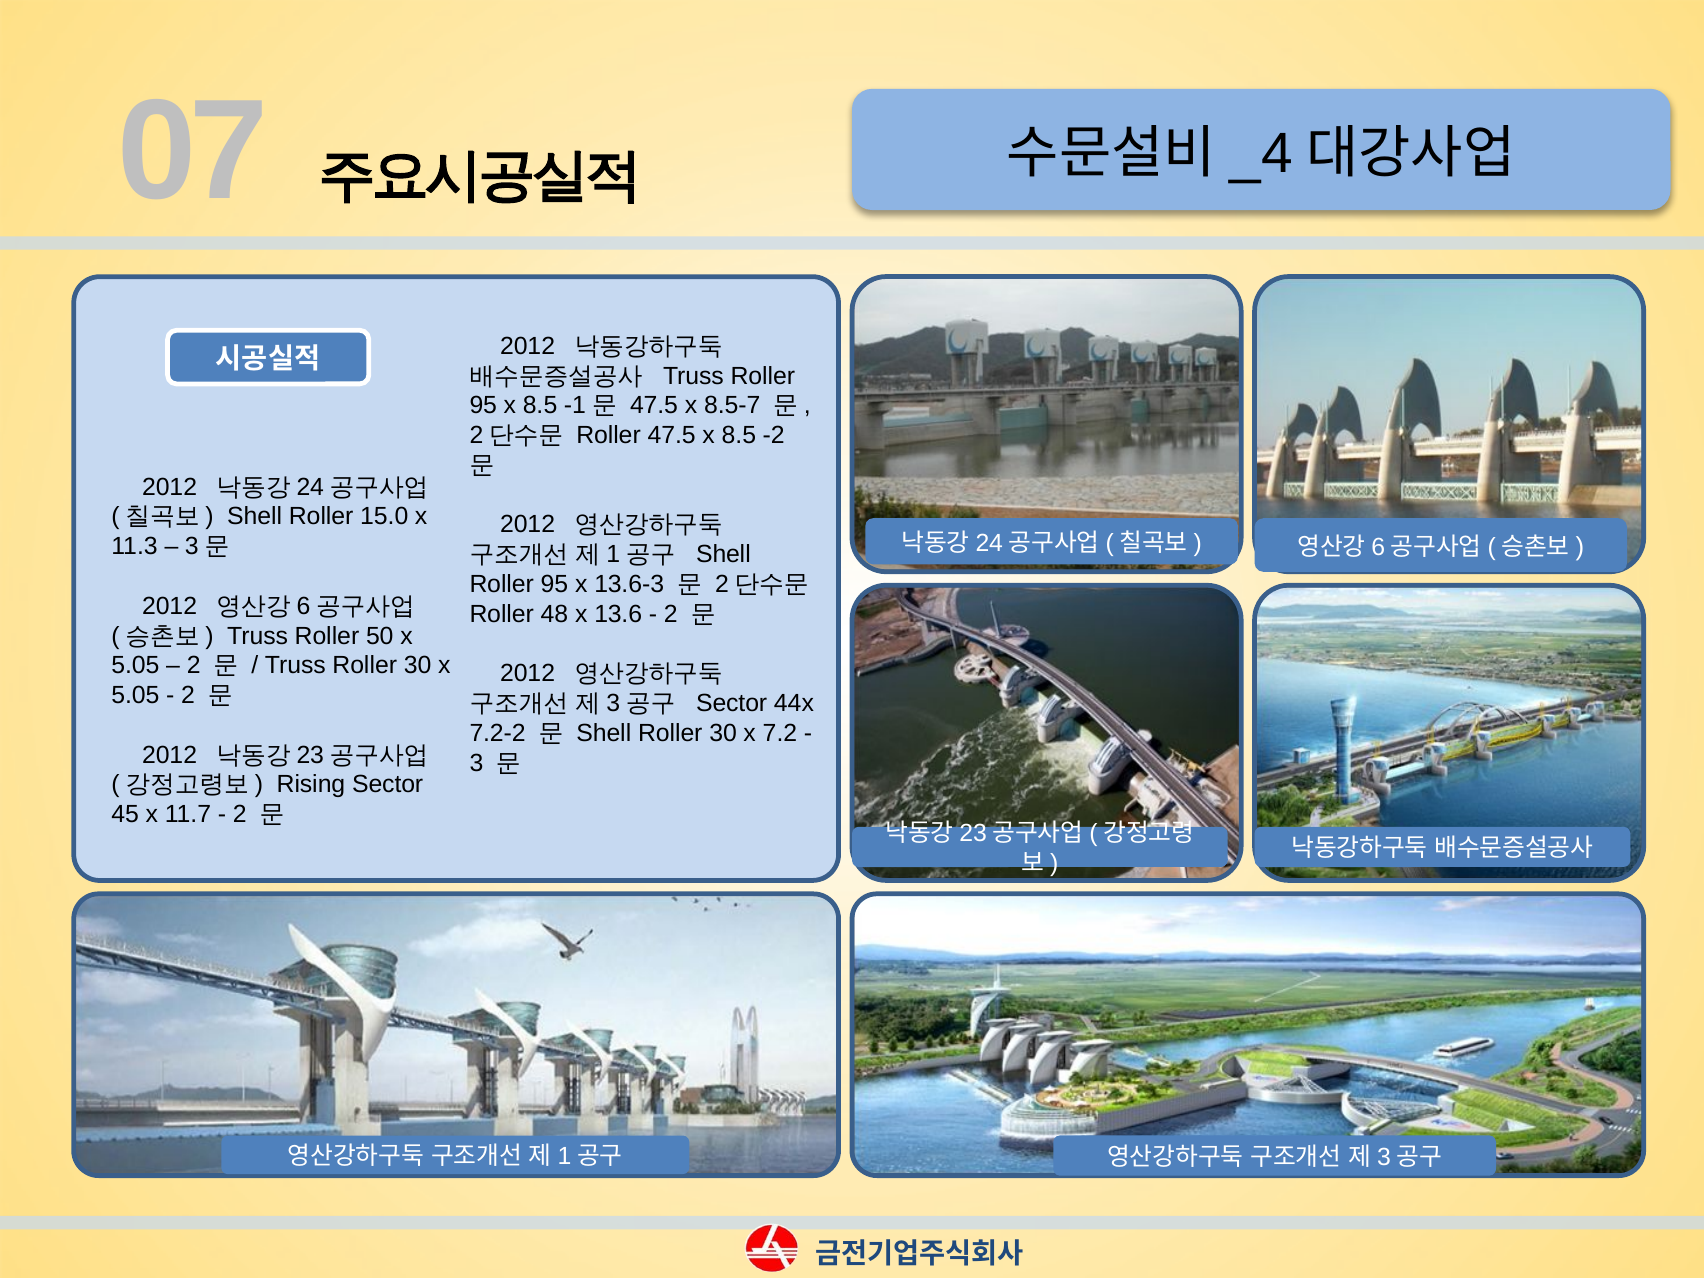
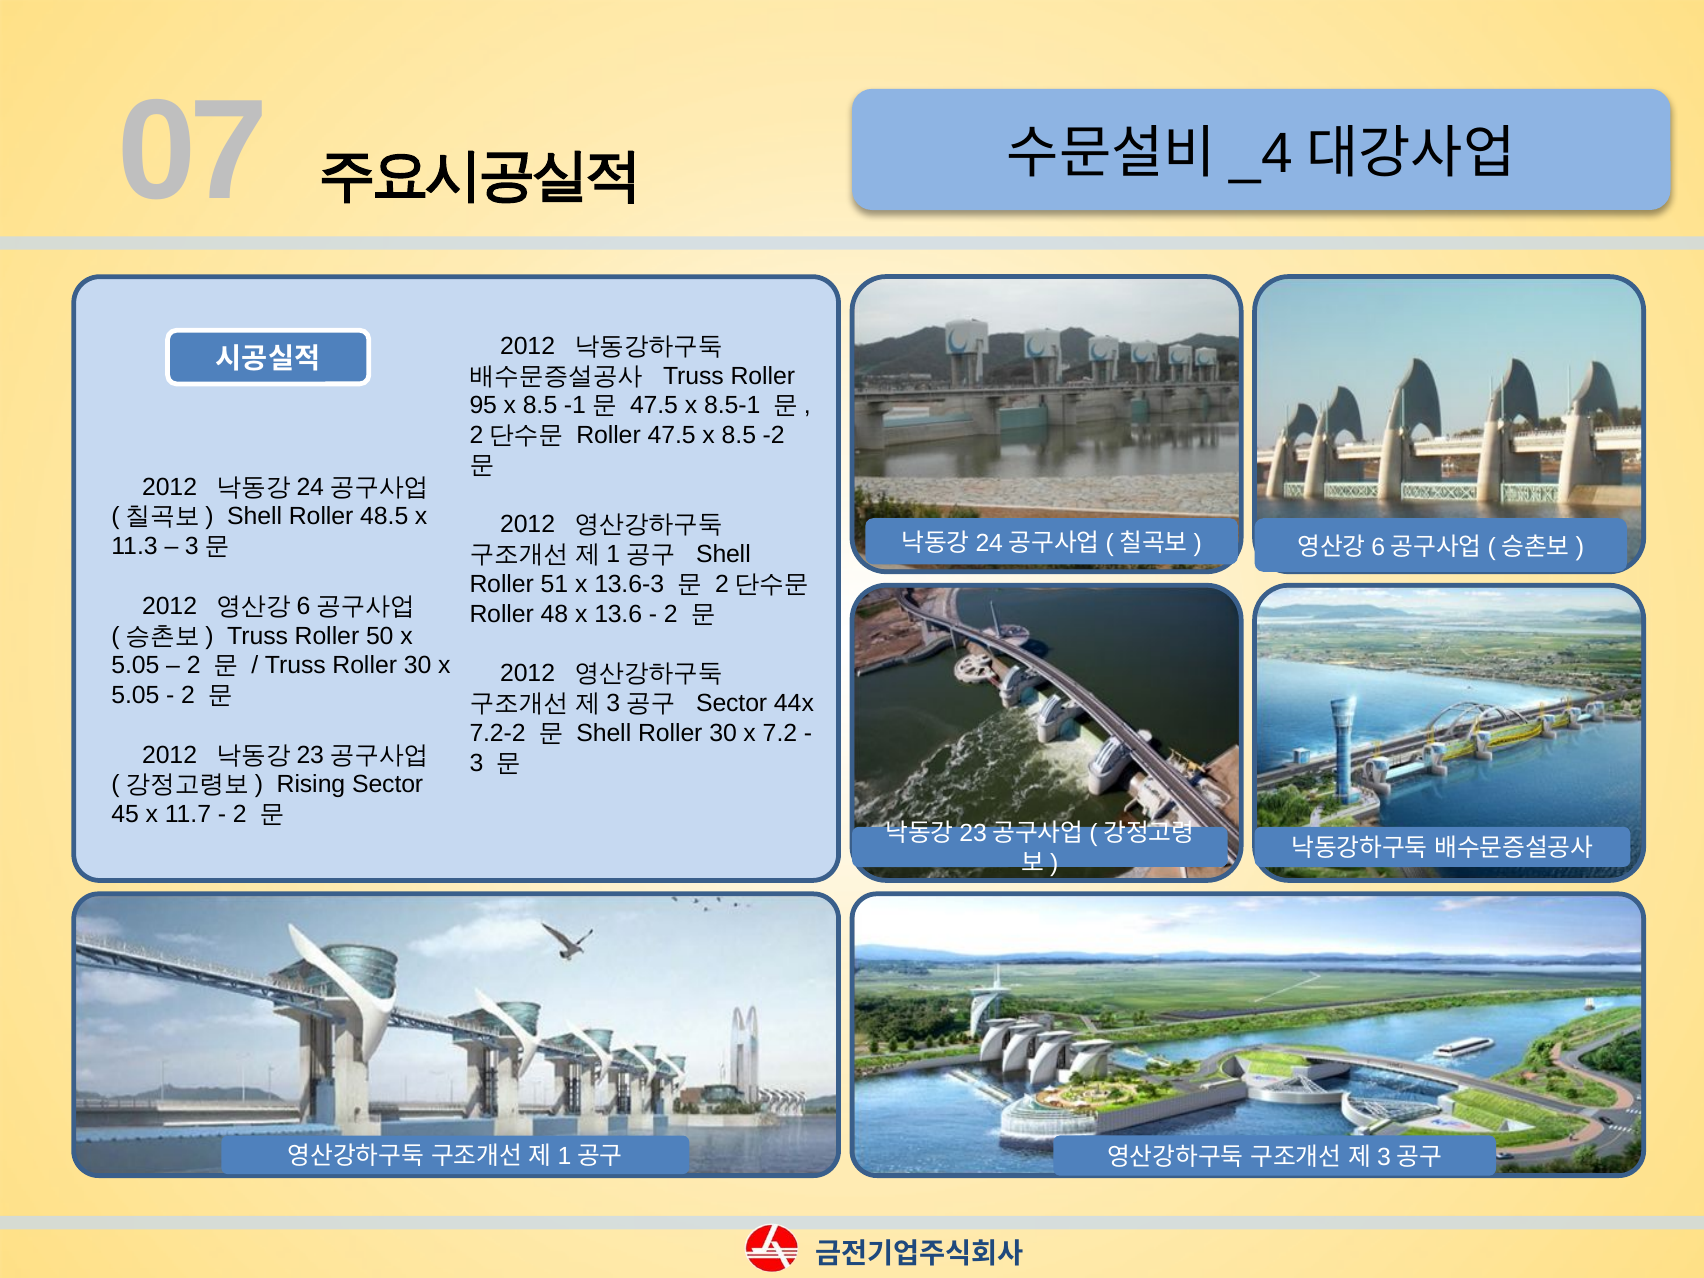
8.5-7: 8.5-7 -> 8.5-1 (732, 406)
15.0: 15.0 -> 48.5 (384, 517)
95: 95 -> 51 (554, 584)
